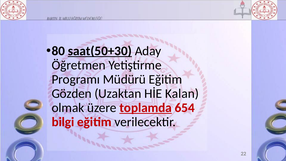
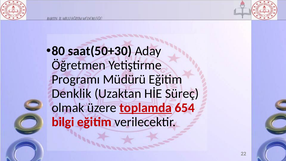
saat(50+30 underline: present -> none (100, 51)
Gözden: Gözden -> Denklik (72, 93)
Kalan: Kalan -> Süreç (182, 93)
